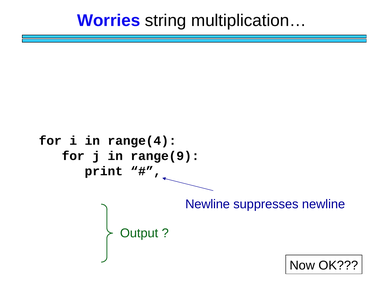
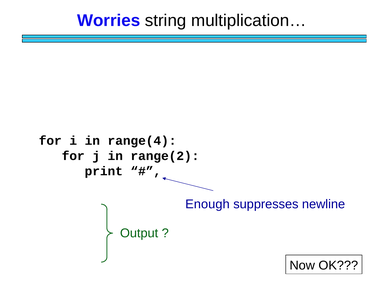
range(9: range(9 -> range(2 (165, 156)
Newline: Newline -> Enough (207, 205)
